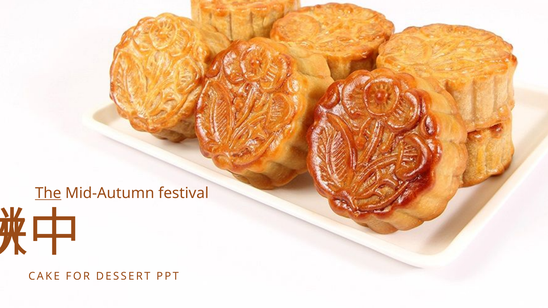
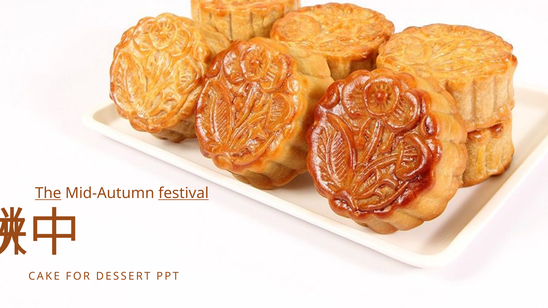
festival underline: none -> present (184, 193)
